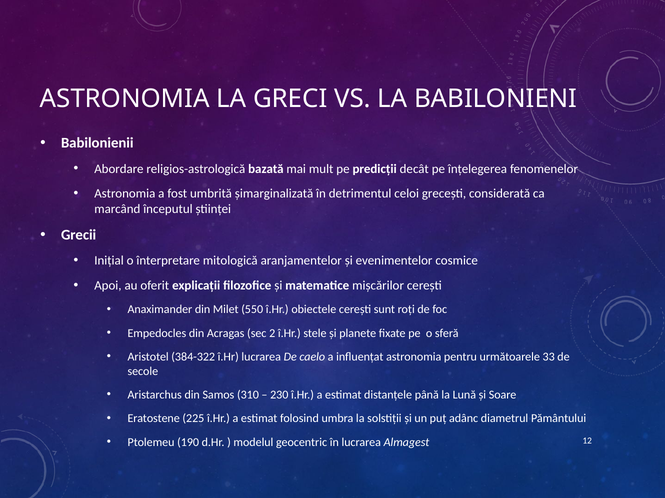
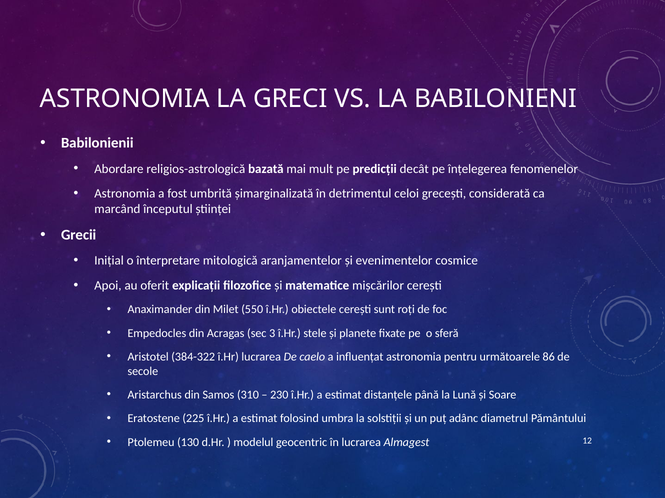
2: 2 -> 3 (272, 334)
33: 33 -> 86 (549, 357)
190: 190 -> 130 (188, 443)
